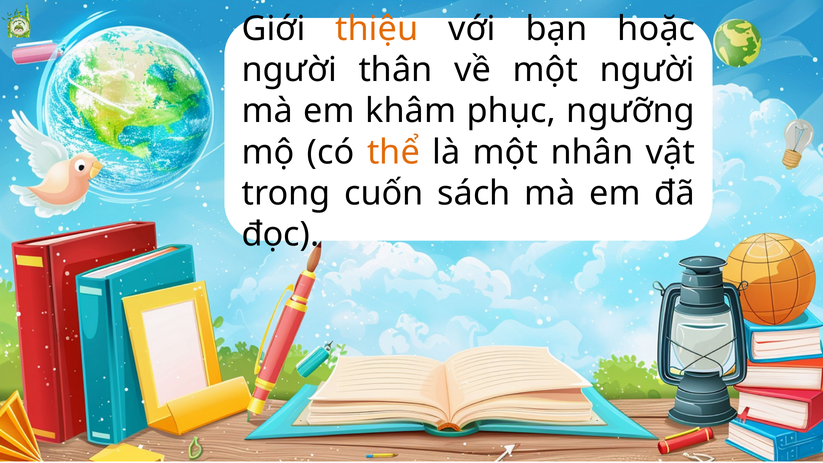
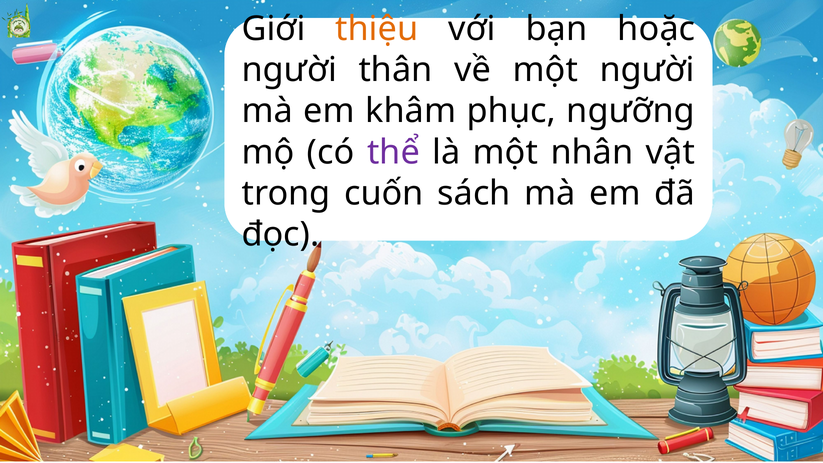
thể colour: orange -> purple (393, 152)
